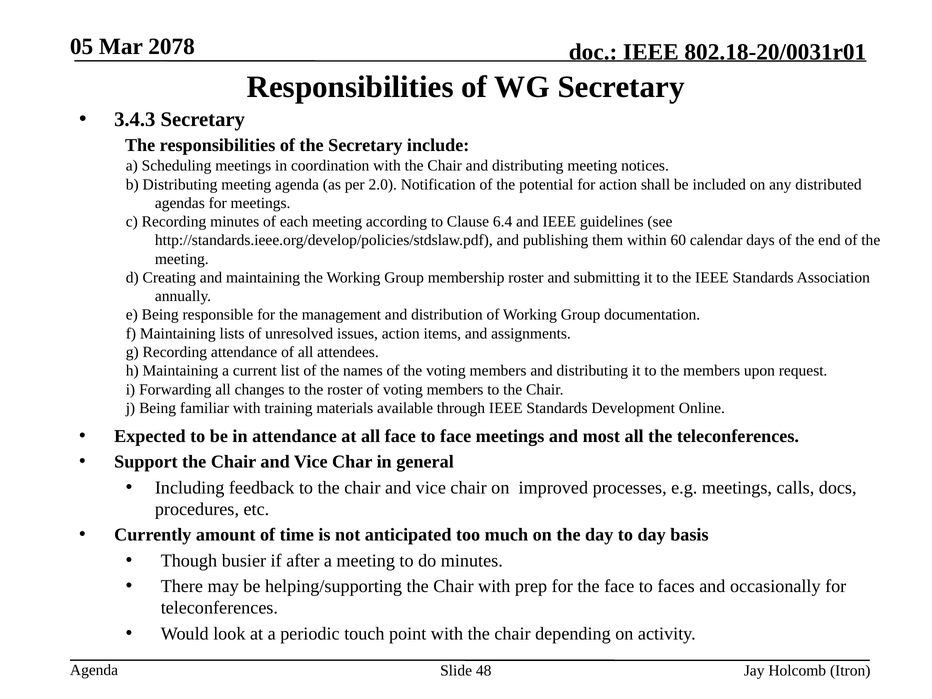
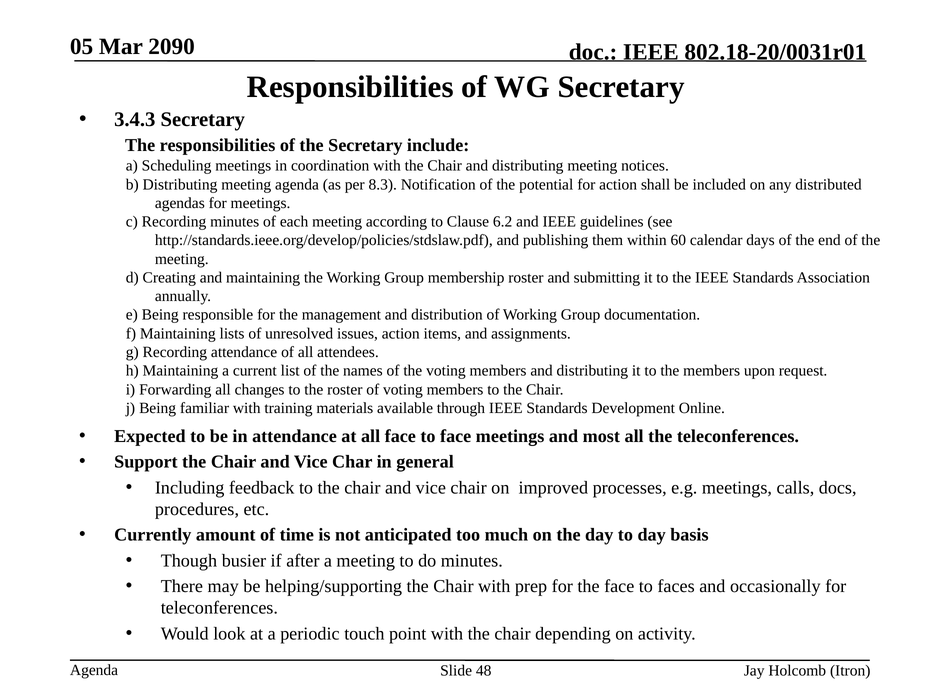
2078: 2078 -> 2090 (172, 47)
2.0: 2.0 -> 8.3 (383, 184)
6.4: 6.4 -> 6.2 (503, 222)
